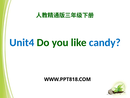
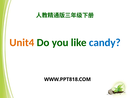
Unit4 colour: blue -> orange (22, 42)
